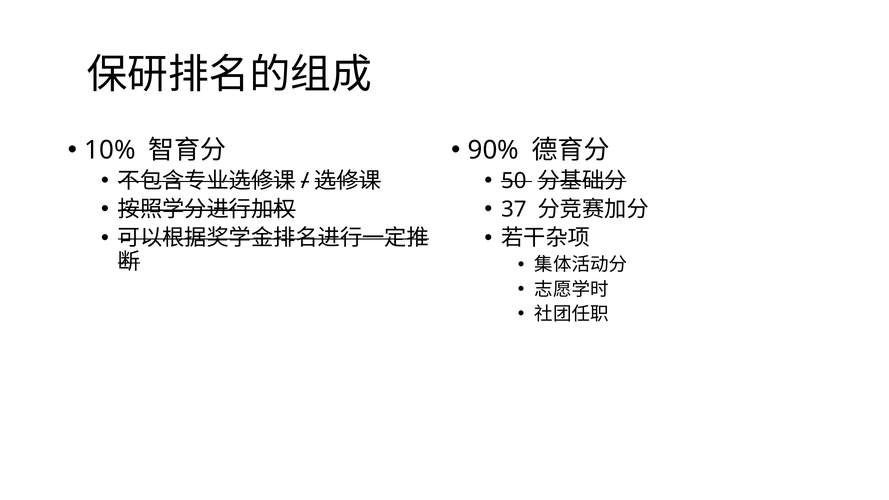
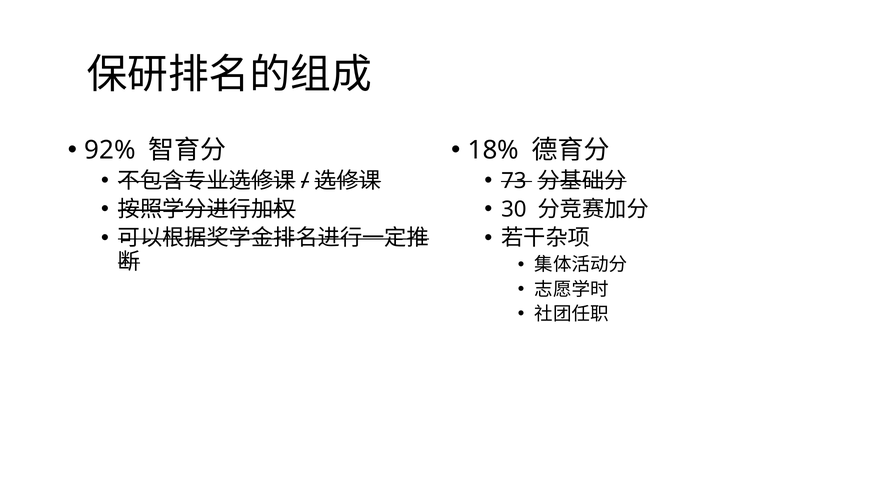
90%: 90% -> 18% (493, 150)
10%: 10% -> 92% (110, 150)
50: 50 -> 73 (514, 181)
37: 37 -> 30 (514, 210)
